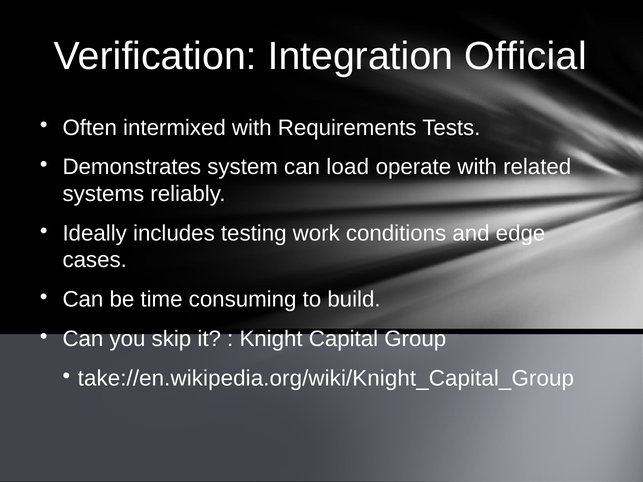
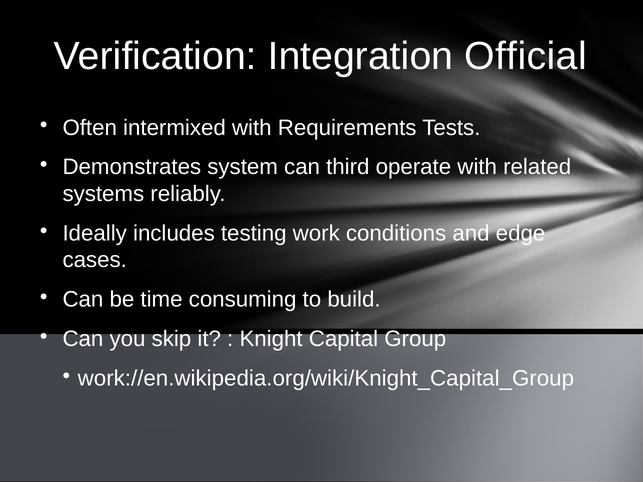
load: load -> third (348, 167)
take://en.wikipedia.org/wiki/Knight_Capital_Group: take://en.wikipedia.org/wiki/Knight_Capital_Group -> work://en.wikipedia.org/wiki/Knight_Capital_Group (326, 379)
